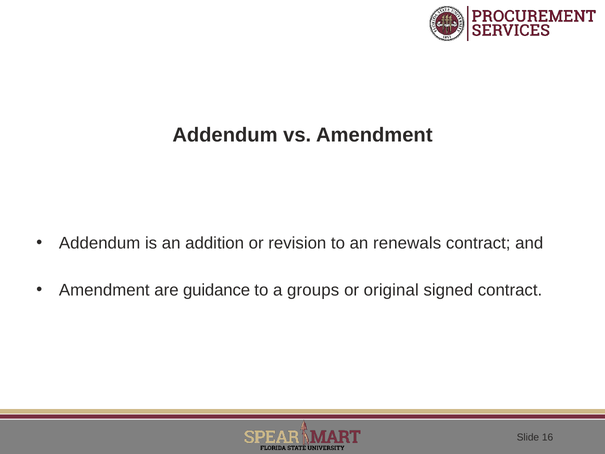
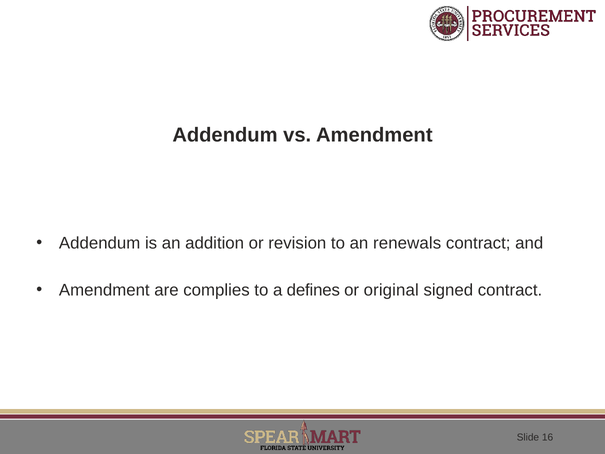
guidance: guidance -> complies (216, 290)
groups: groups -> defines (313, 290)
